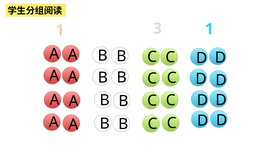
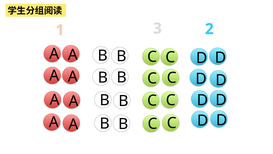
3 1: 1 -> 2 (209, 29)
